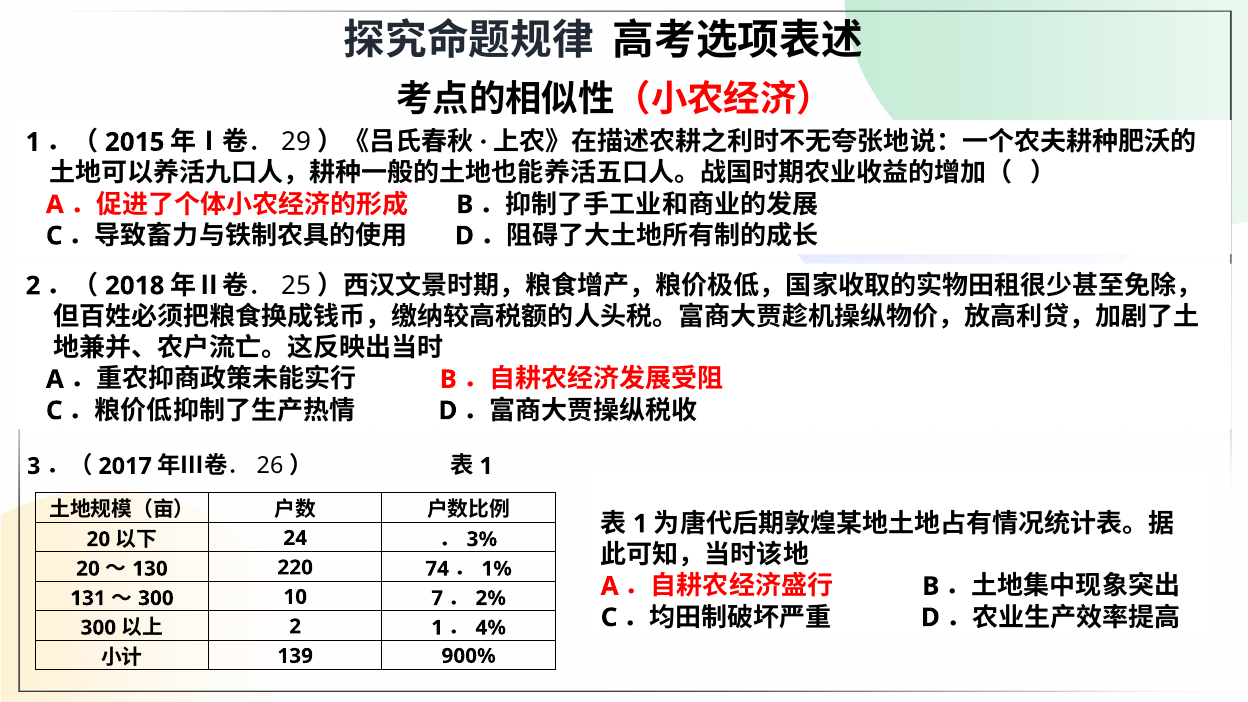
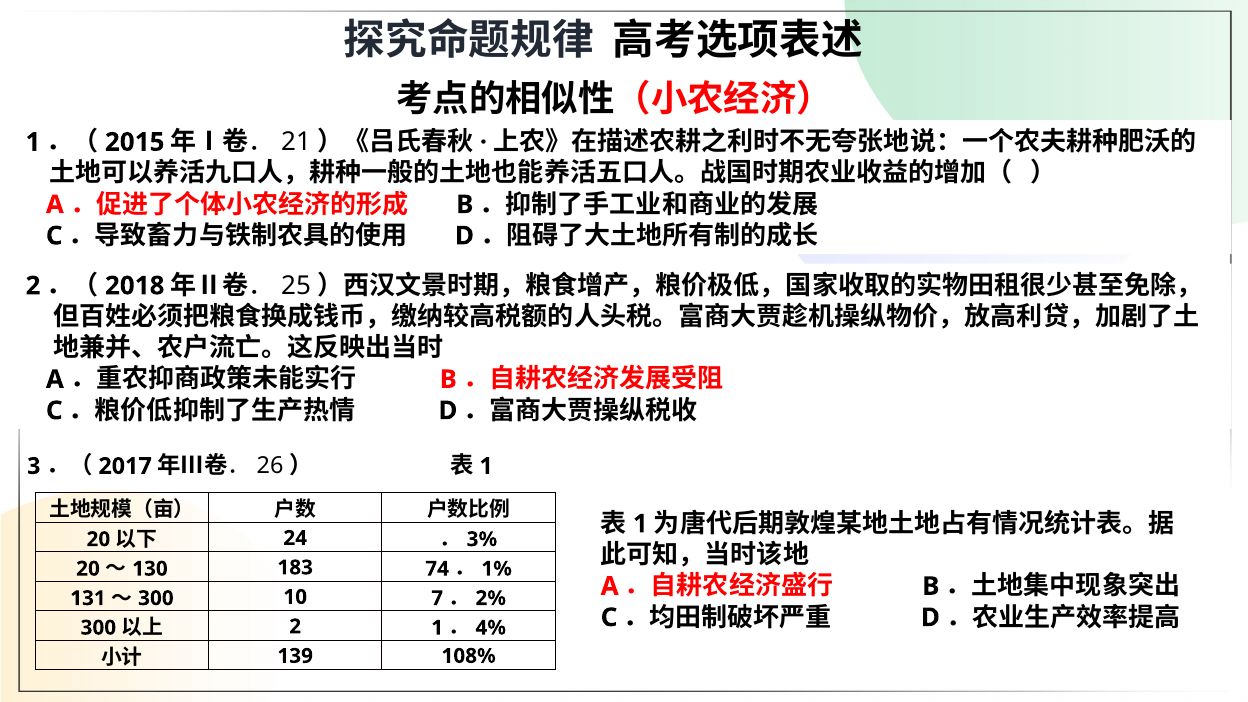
29: 29 -> 21 (296, 142)
220: 220 -> 183 (295, 568)
900%: 900% -> 108% (469, 656)
